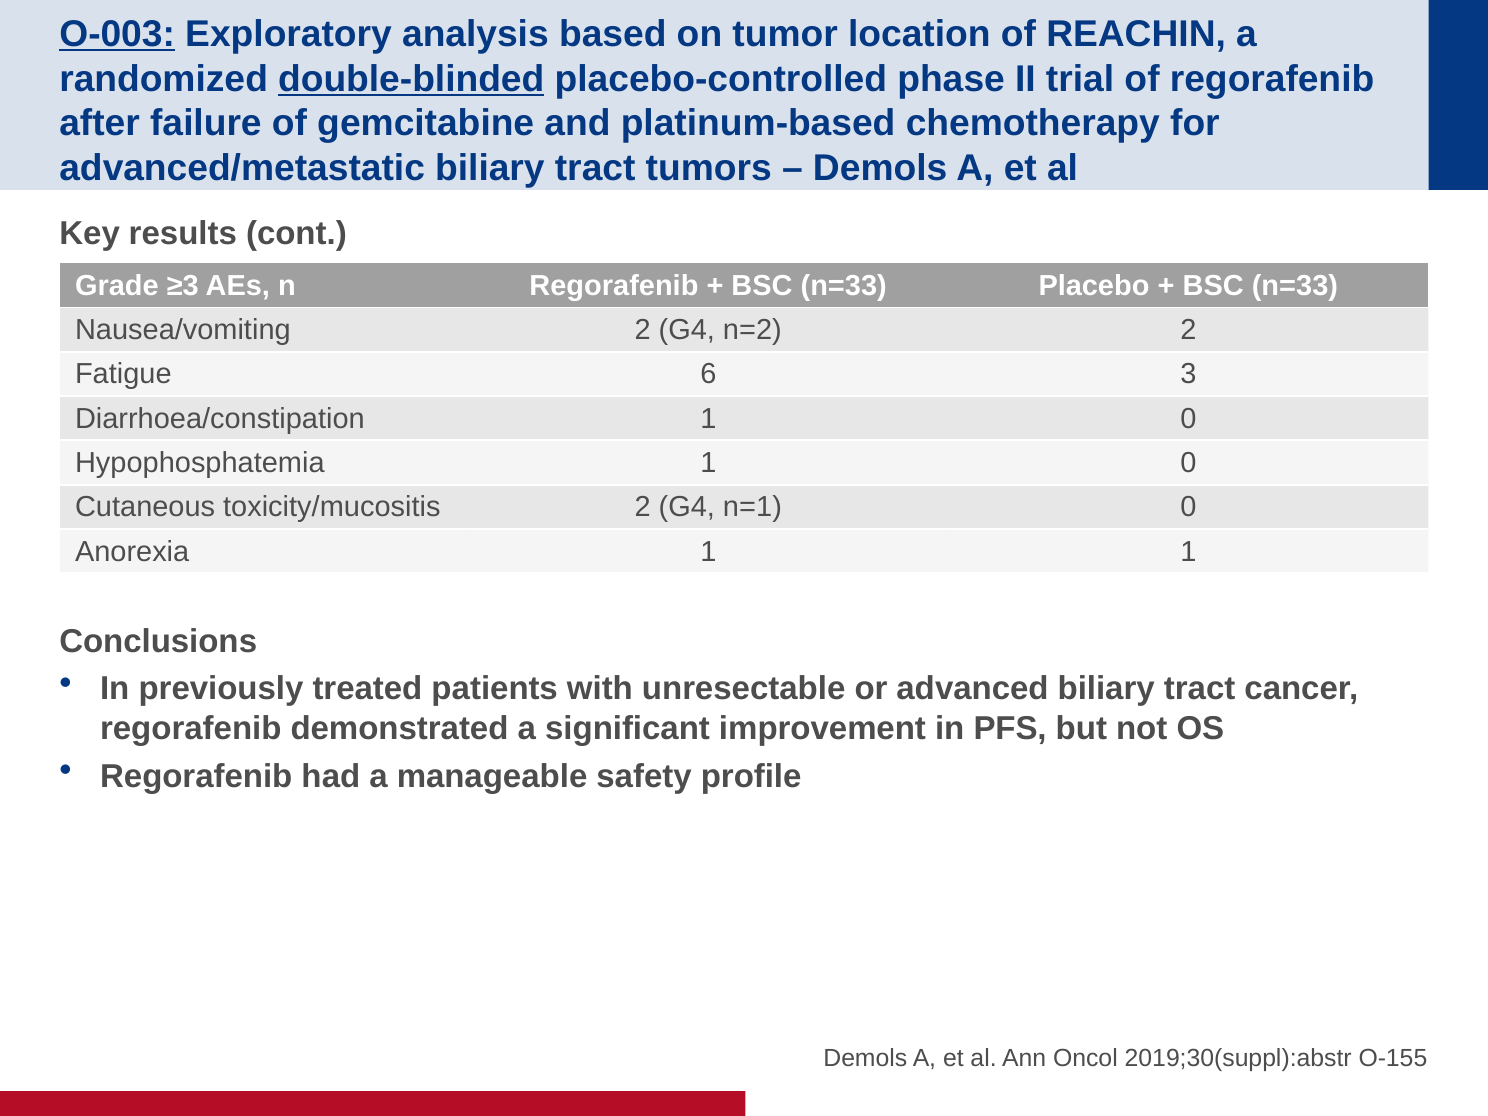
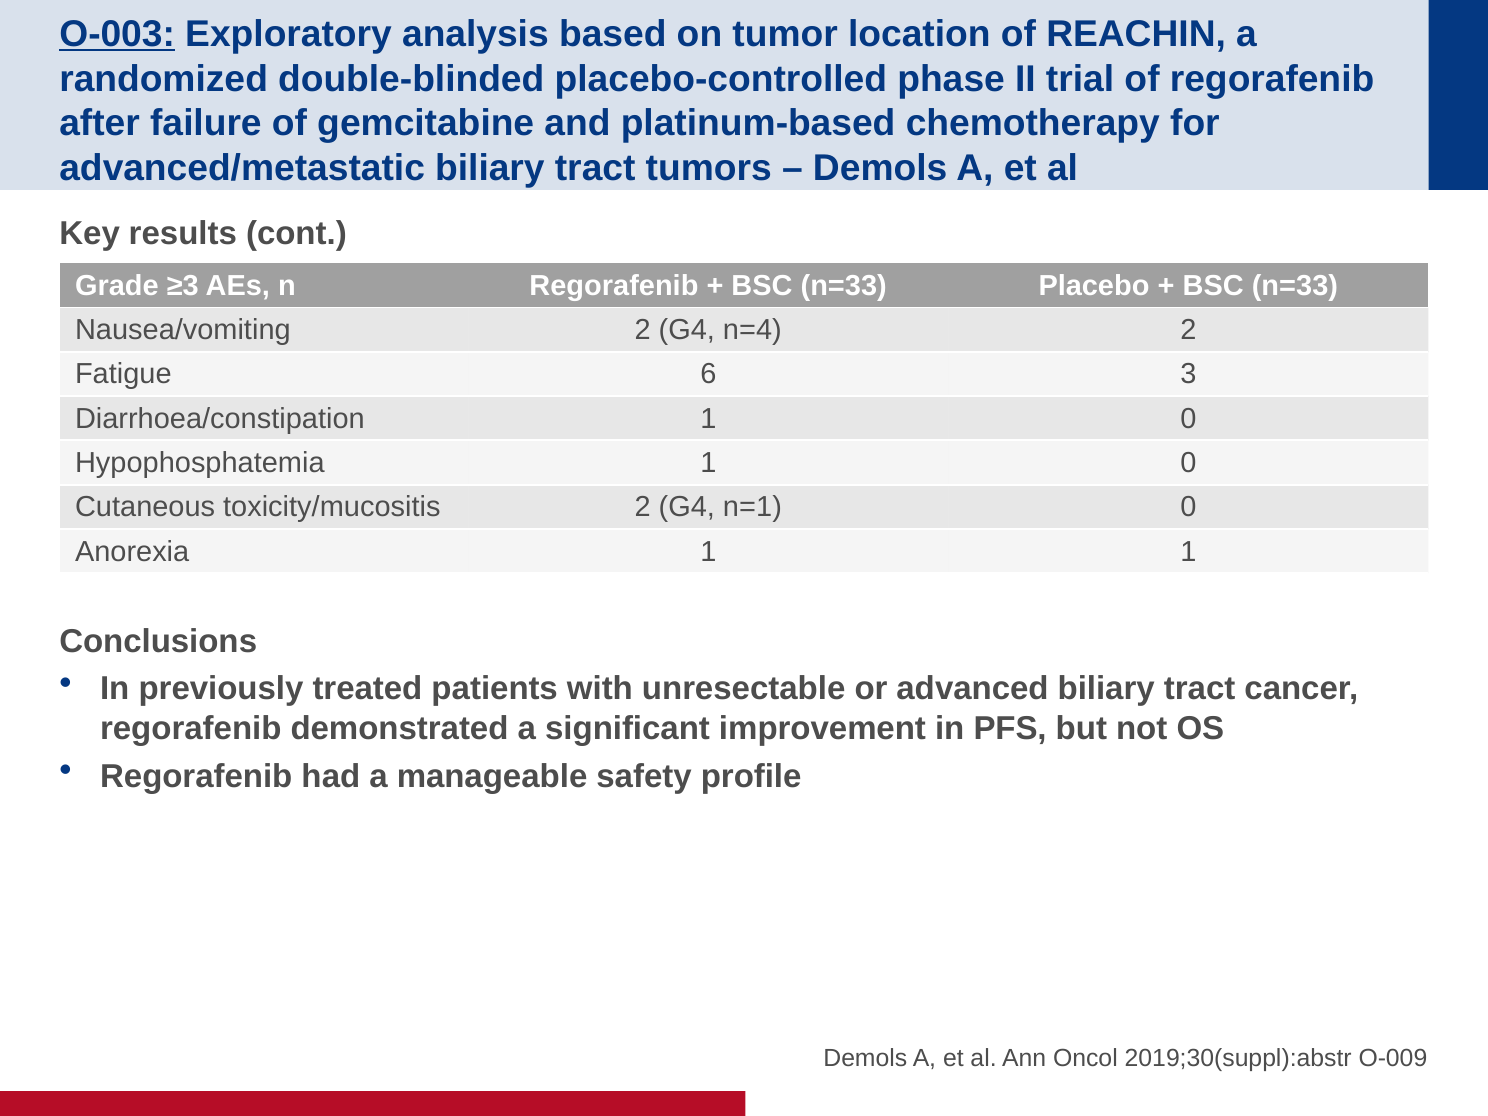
double-blinded underline: present -> none (411, 79)
n=2: n=2 -> n=4 (752, 330)
O-155: O-155 -> O-009 (1393, 1058)
